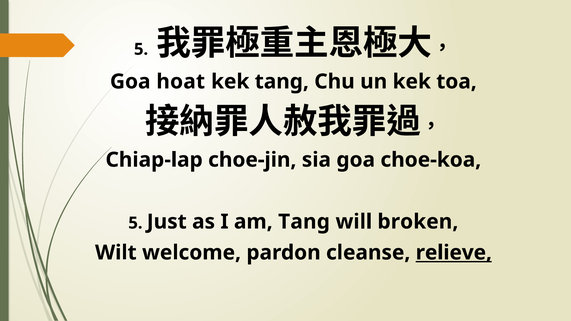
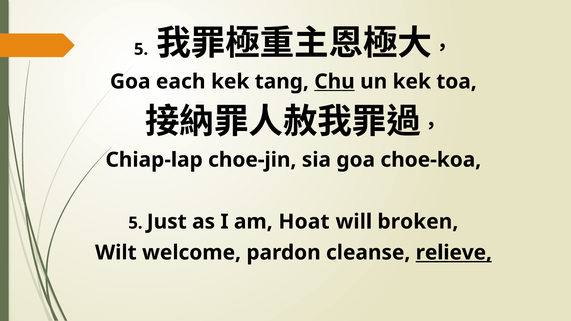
hoat: hoat -> each (181, 82)
Chu underline: none -> present (334, 82)
am Tang: Tang -> Hoat (304, 222)
